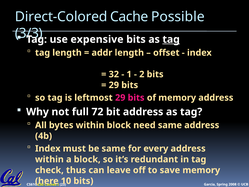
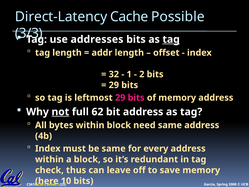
Direct-Colored: Direct-Colored -> Direct-Latency (61, 17)
expensive: expensive -> addresses (97, 39)
not underline: none -> present (60, 112)
72: 72 -> 62 (97, 112)
